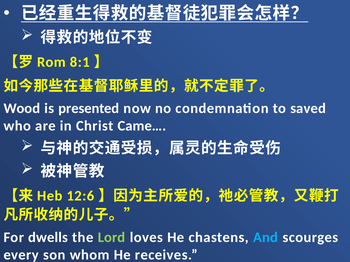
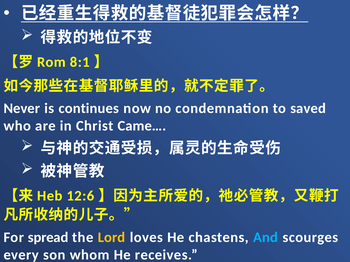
Wood: Wood -> Never (22, 109)
presented: presented -> continues (89, 109)
dwells: dwells -> spread (48, 238)
Lord colour: light green -> yellow (112, 238)
